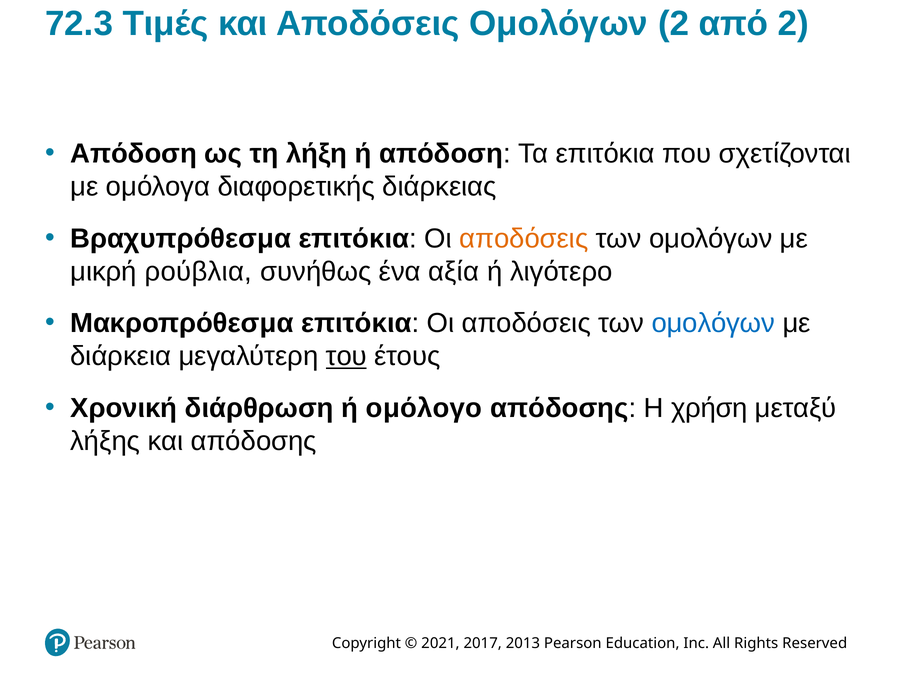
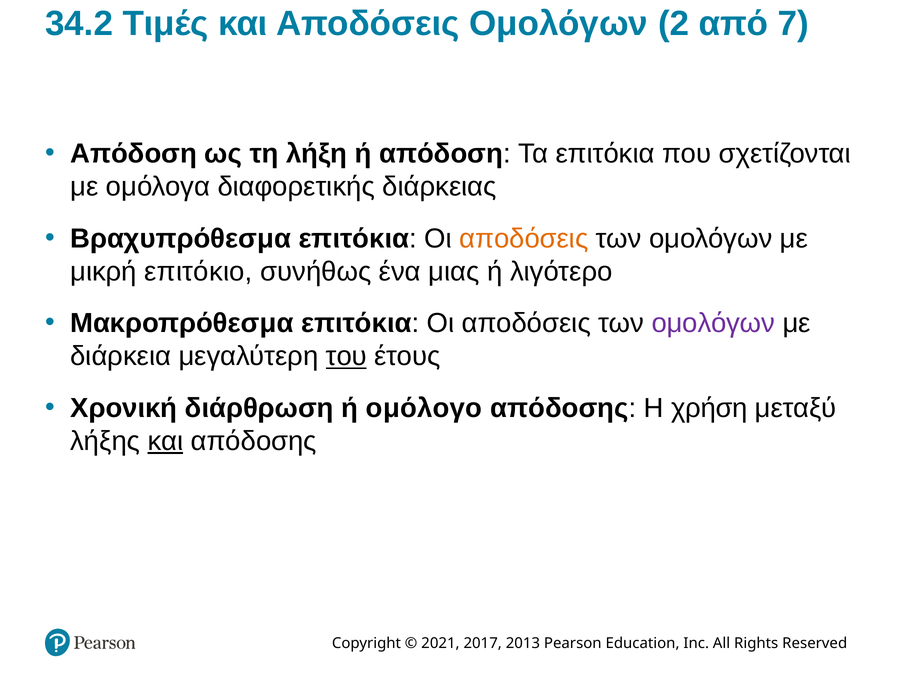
72.3: 72.3 -> 34.2 (79, 24)
από 2: 2 -> 7 (793, 24)
ρούβλια: ρούβλια -> επιτόκιο (198, 271)
αξία: αξία -> μιας (454, 271)
ομολόγων colour: blue -> purple (713, 323)
και underline: none -> present (165, 441)
